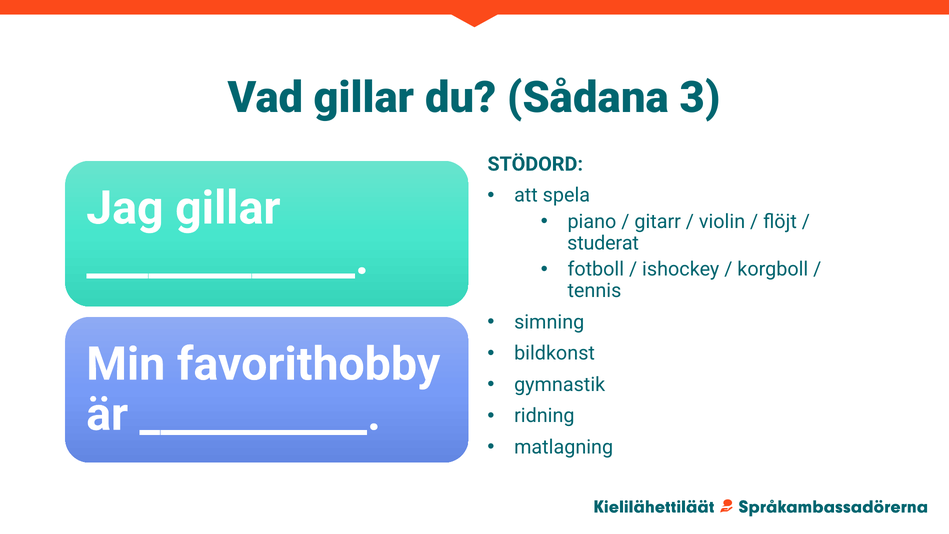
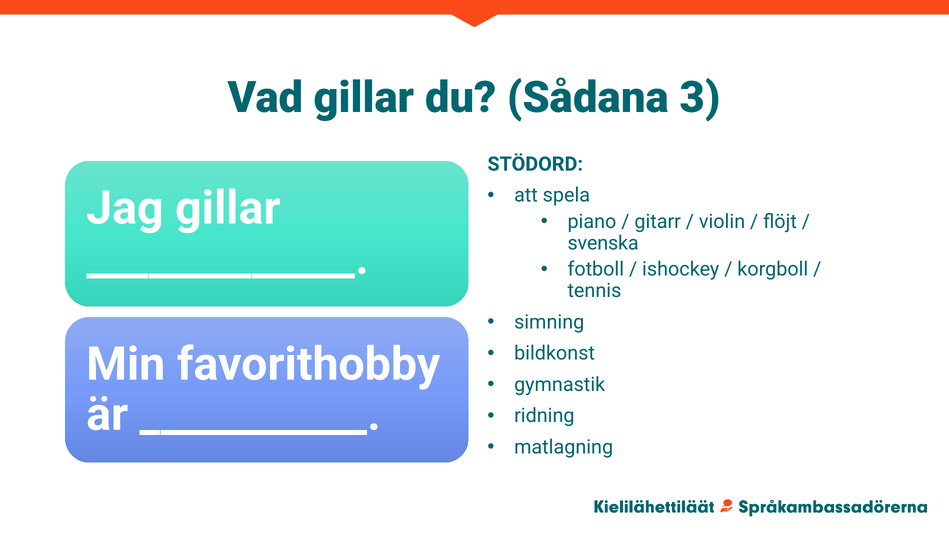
studerat: studerat -> svenska (603, 243)
